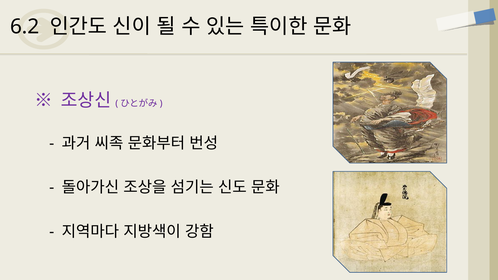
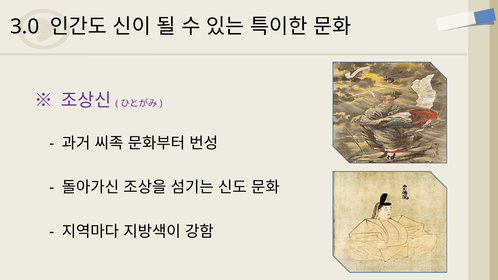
6.2: 6.2 -> 3.0 (25, 27)
